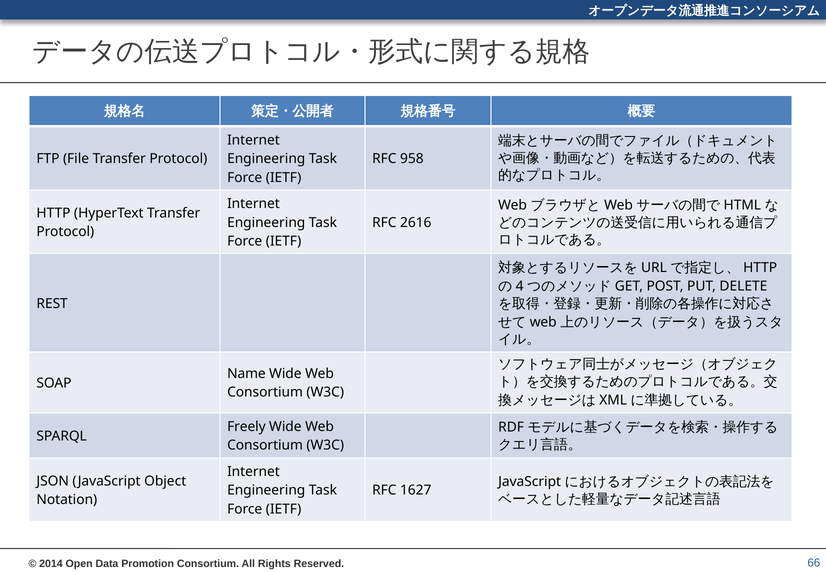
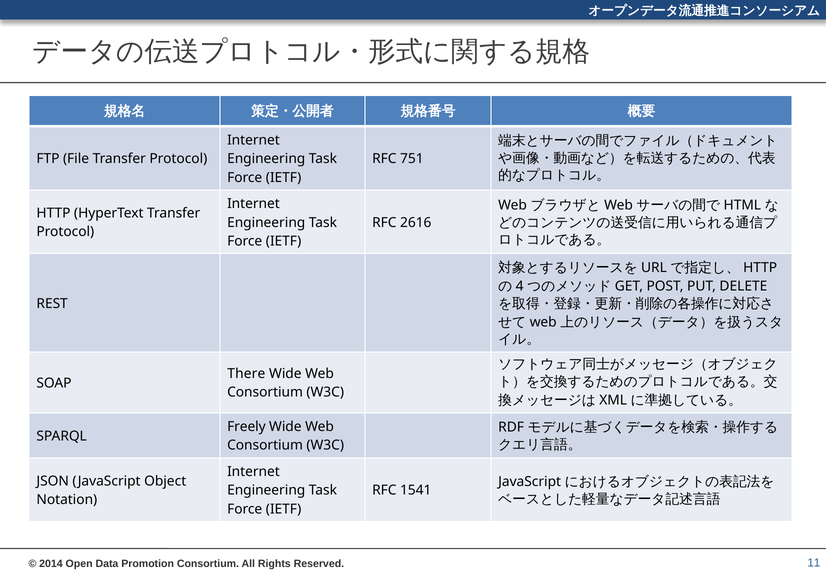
958: 958 -> 751 (412, 159)
Name: Name -> There (246, 374)
1627: 1627 -> 1541 (416, 490)
66: 66 -> 11 (814, 563)
